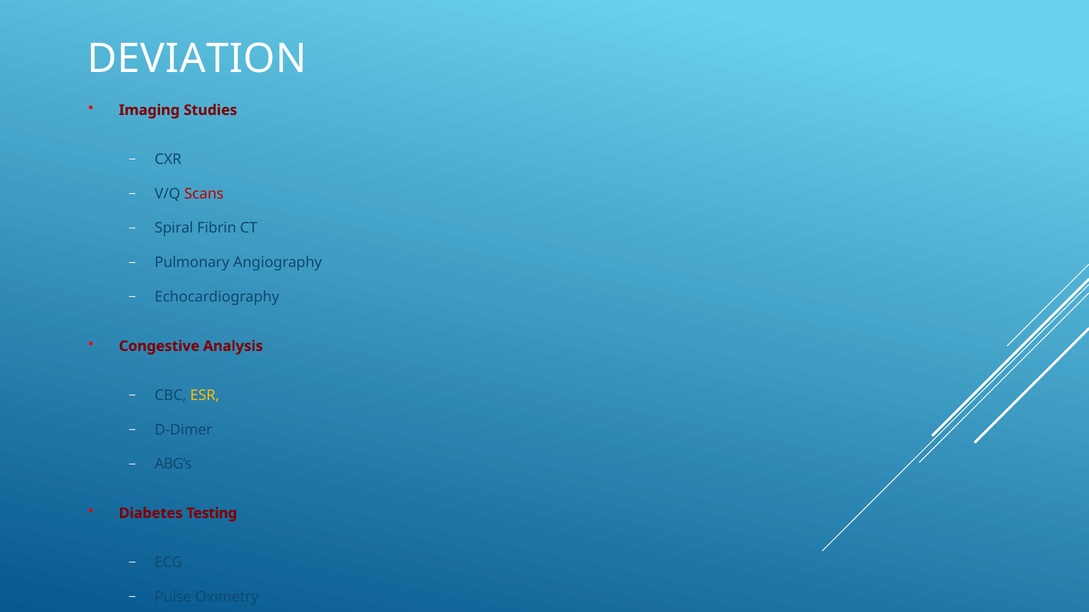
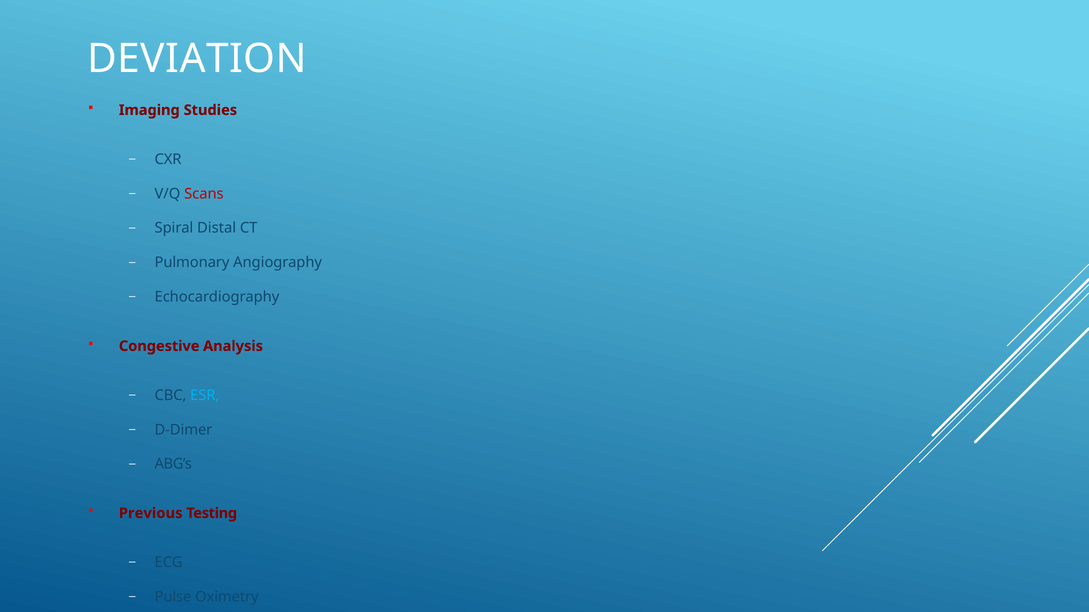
Fibrin: Fibrin -> Distal (217, 228)
ESR colour: yellow -> light blue (205, 396)
Diabetes: Diabetes -> Previous (151, 514)
